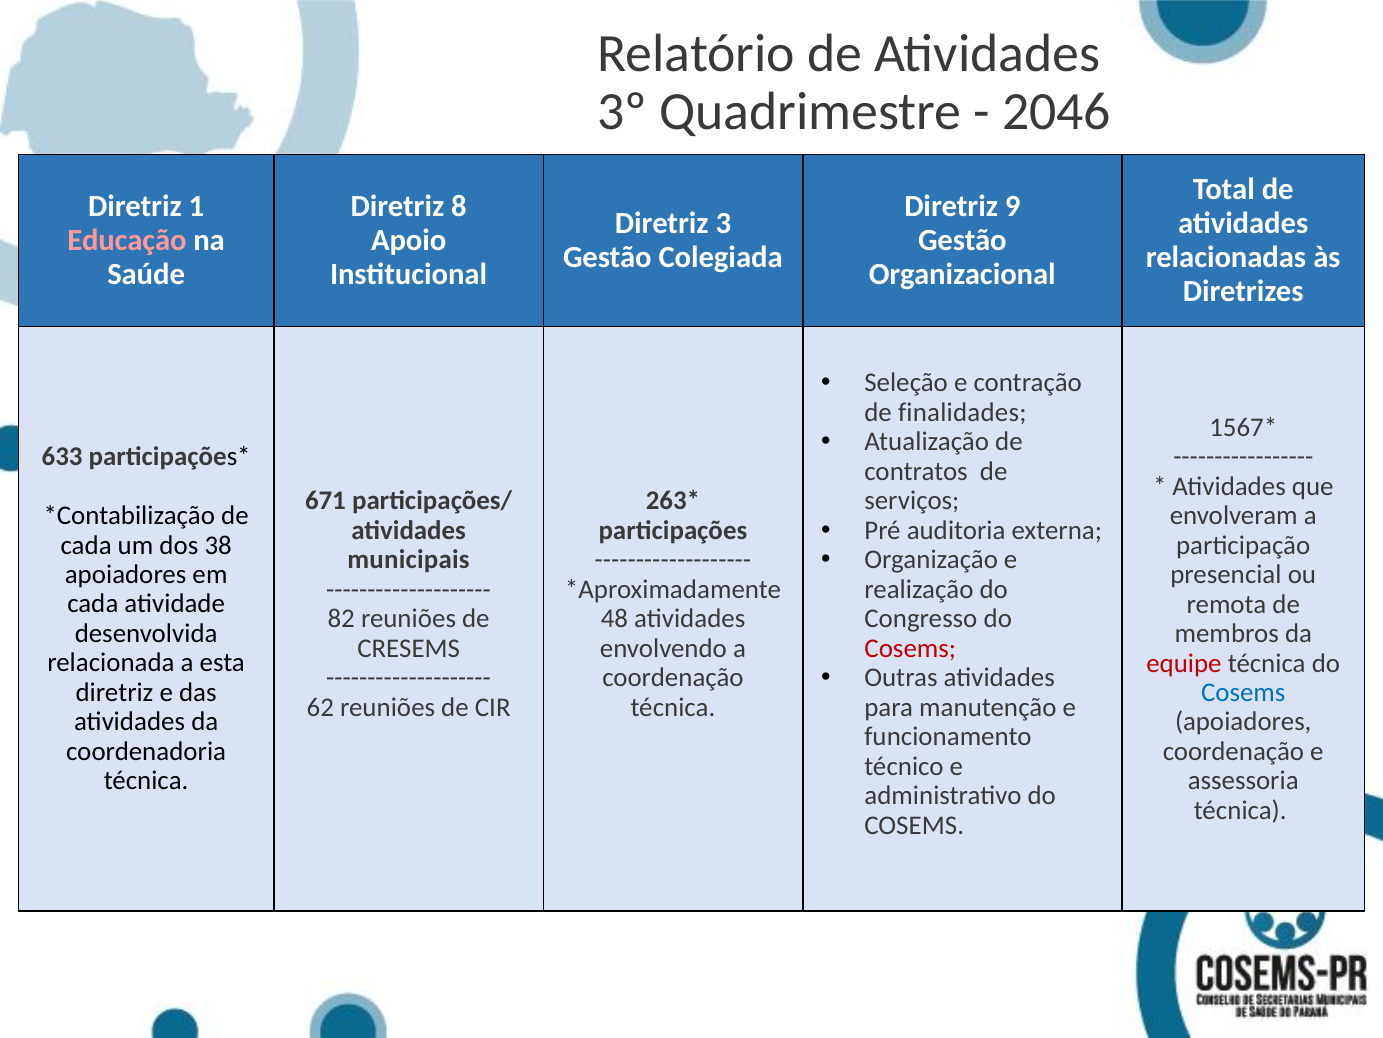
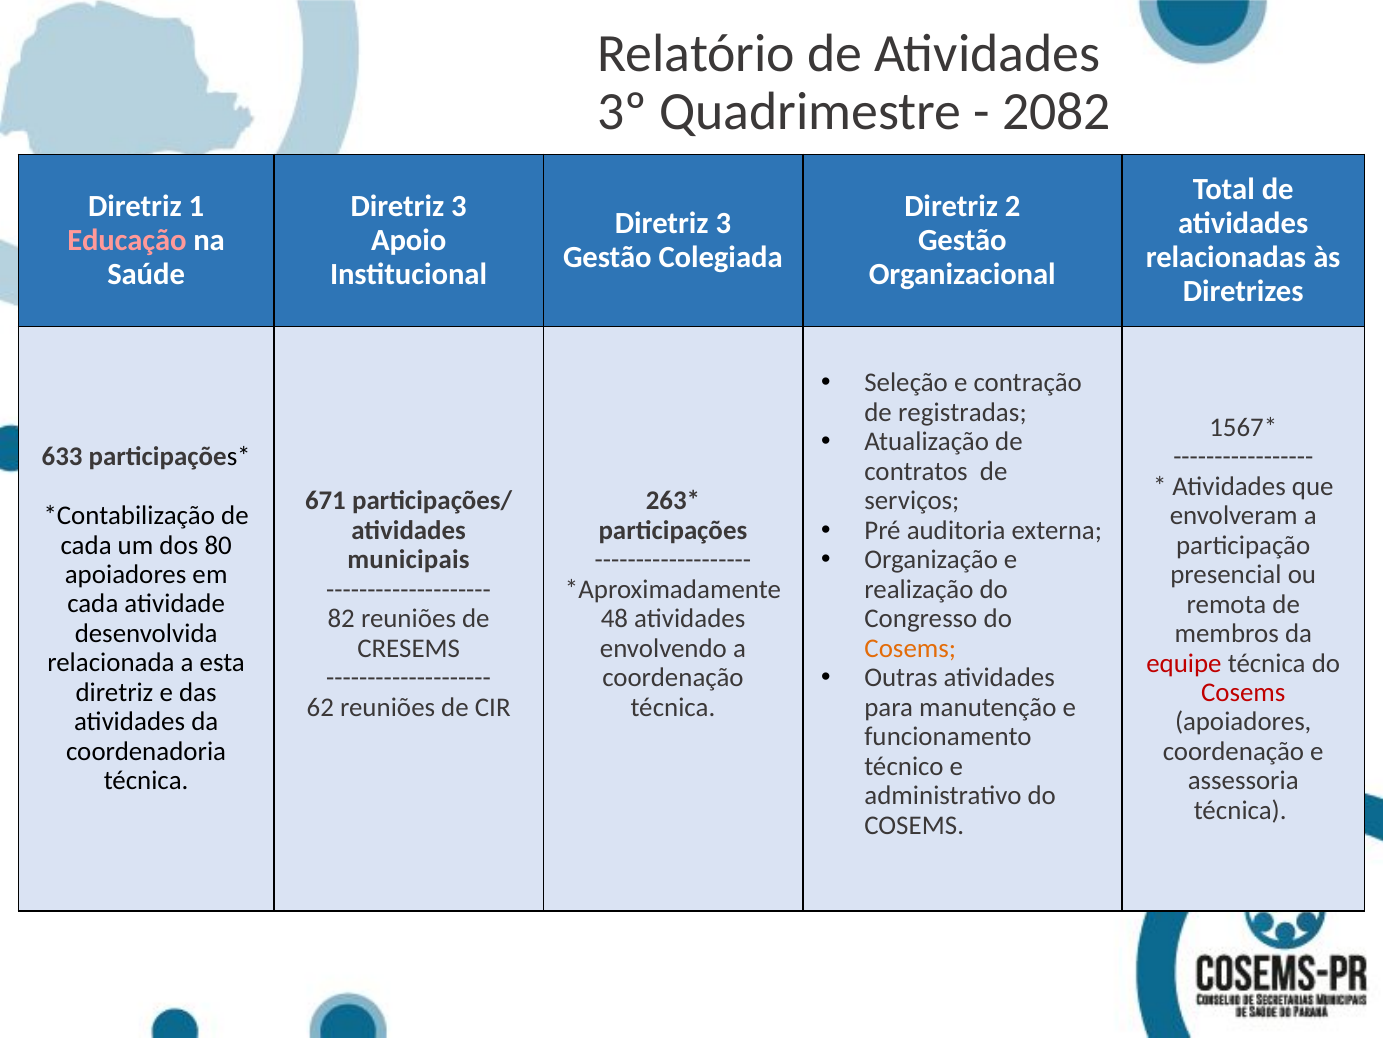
2046: 2046 -> 2082 (1057, 112)
8: 8 -> 3 (459, 207)
9: 9 -> 2 (1013, 207)
finalidades: finalidades -> registradas (962, 412)
38: 38 -> 80 (218, 545)
Cosems colour: red -> orange (910, 648)
Cosems colour: blue -> red (1243, 692)
